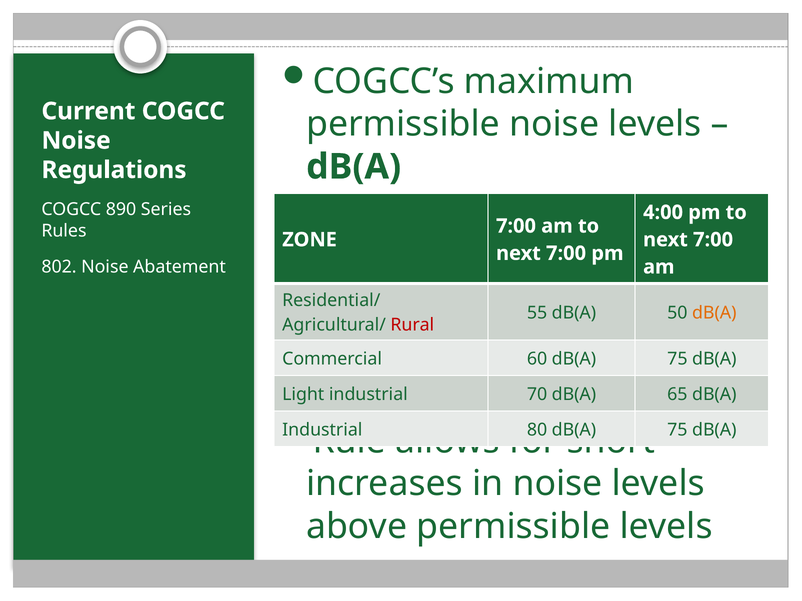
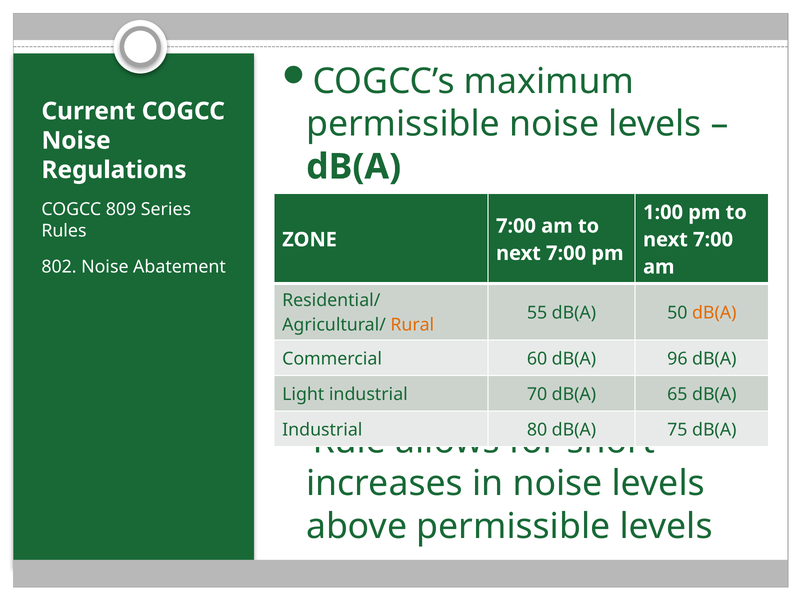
890: 890 -> 809 (121, 210)
4:00: 4:00 -> 1:00 (663, 213)
Rural colour: red -> orange (412, 325)
60 dB(A 75: 75 -> 96 (677, 359)
